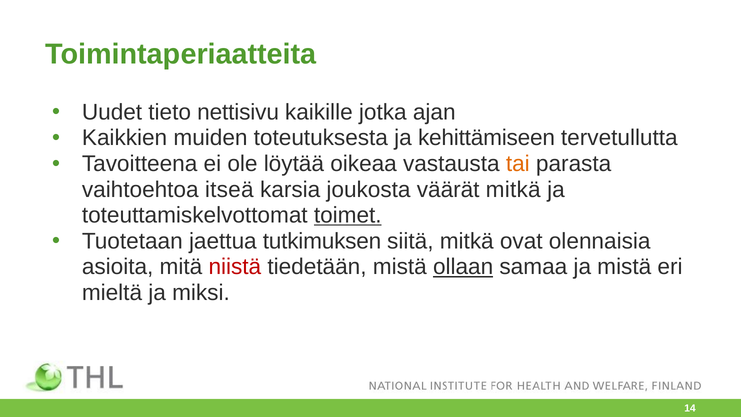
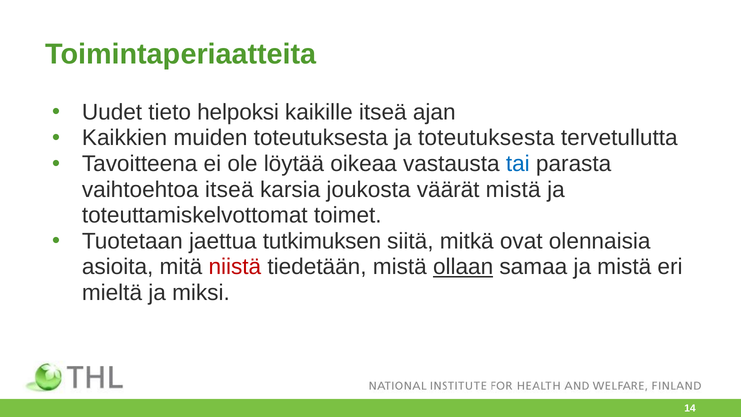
nettisivu: nettisivu -> helpoksi (238, 112)
kaikille jotka: jotka -> itseä (383, 112)
ja kehittämiseen: kehittämiseen -> toteutuksesta (486, 138)
tai colour: orange -> blue (518, 164)
väärät mitkä: mitkä -> mistä (513, 189)
toimet underline: present -> none (348, 215)
